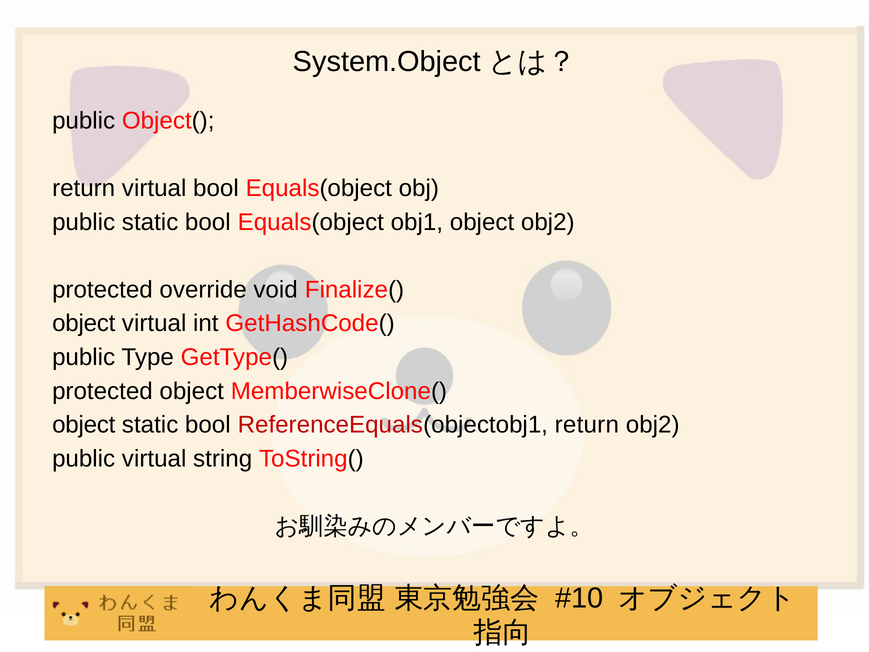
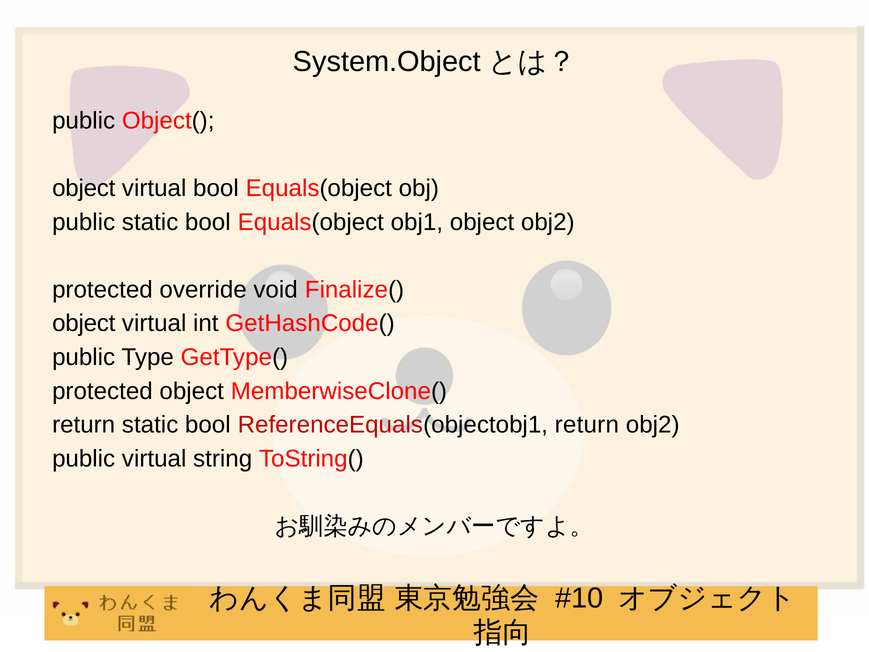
return: return -> object (84, 188)
object: object -> return (84, 425)
